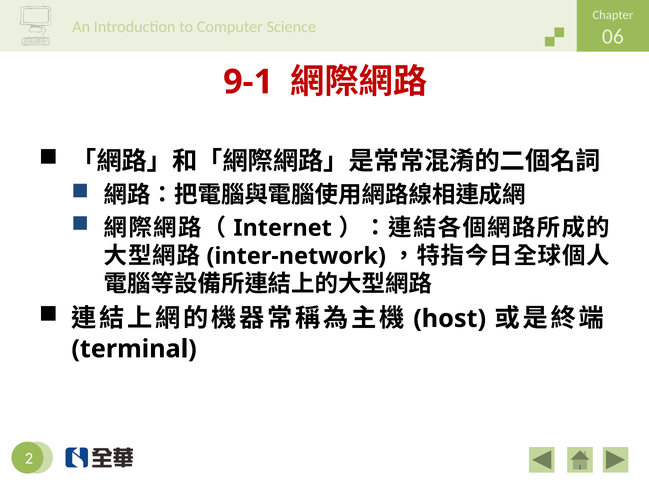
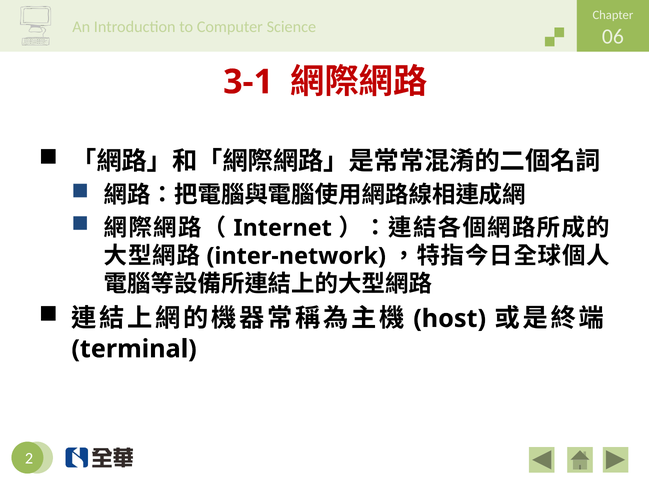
9-1: 9-1 -> 3-1 (248, 82)
